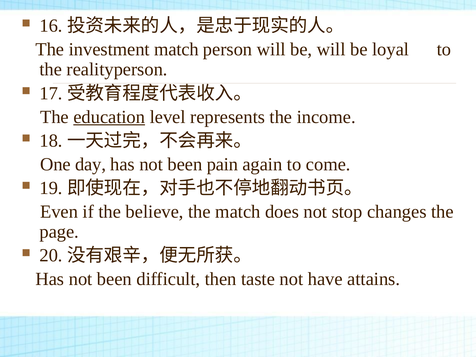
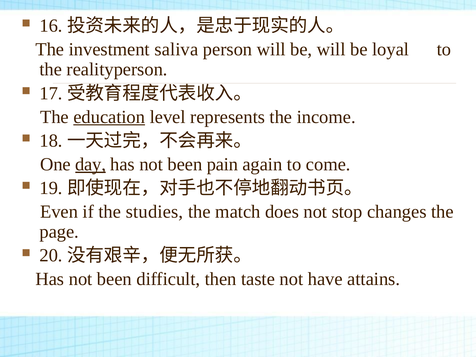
investment match: match -> saliva (176, 50)
day underline: none -> present (91, 164)
believe: believe -> studies (155, 212)
